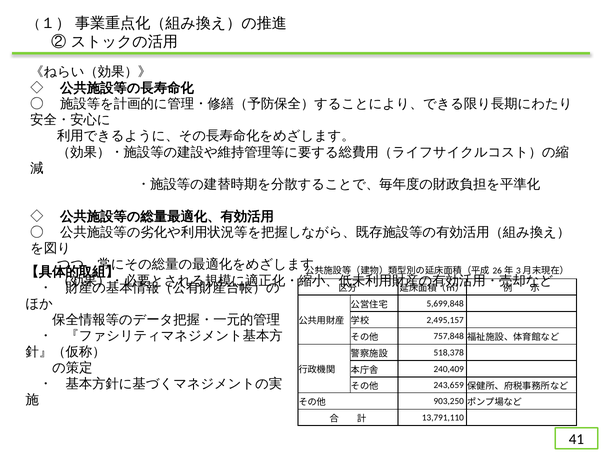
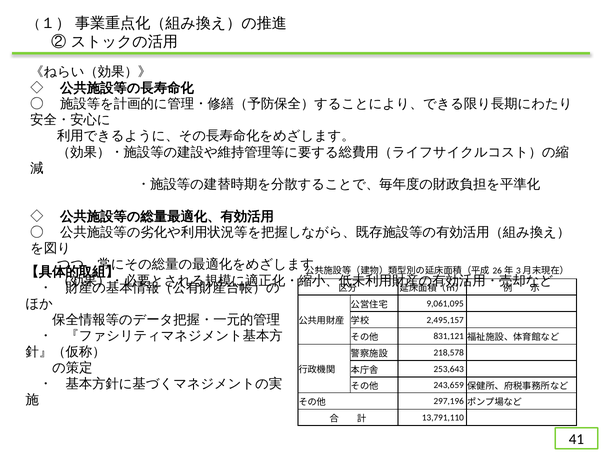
5,699,848: 5,699,848 -> 9,061,095 (445, 303)
757,848: 757,848 -> 831,121 (449, 336)
518,378: 518,378 -> 218,578 (449, 352)
240,409: 240,409 -> 253,643 (449, 369)
903,250: 903,250 -> 297,196 (449, 401)
